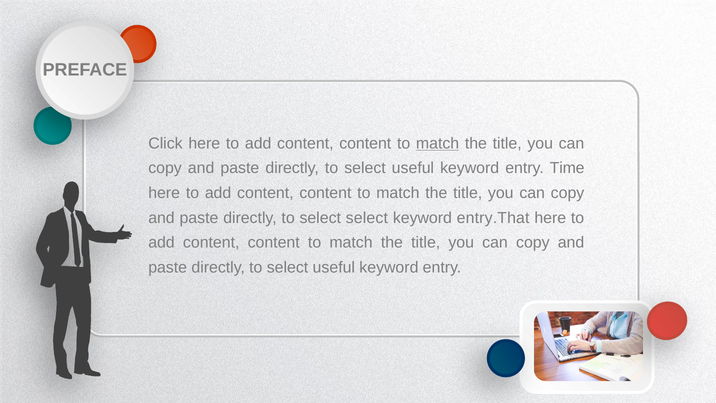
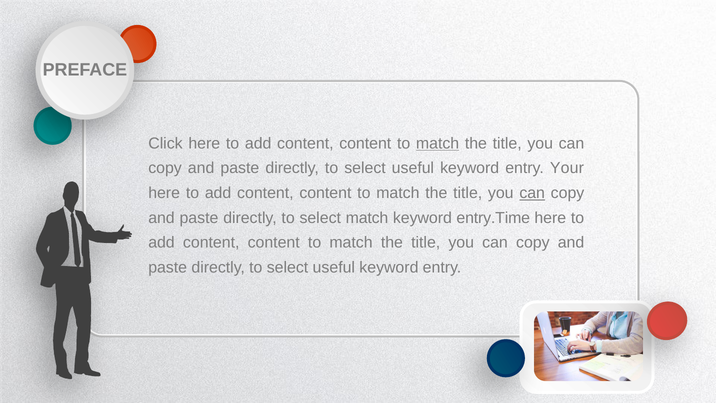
Time: Time -> Your (567, 168)
can underline: none -> present (532, 193)
select select: select -> match (367, 218)
entry.That: entry.That -> entry.Time (493, 218)
